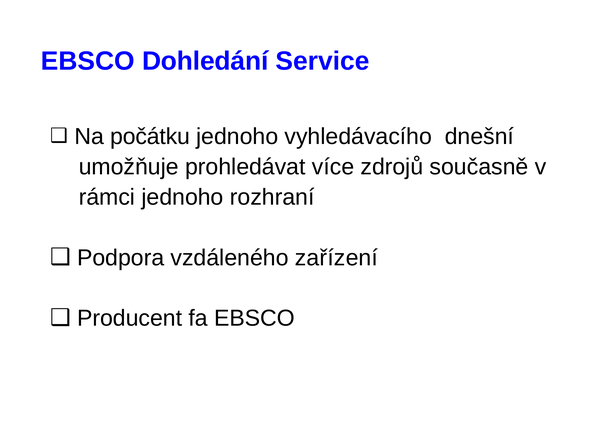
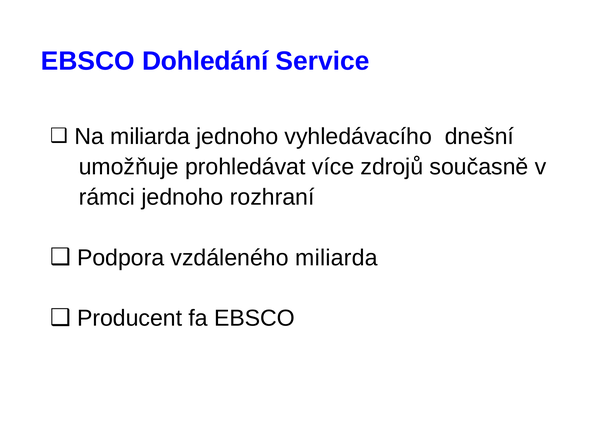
Na počátku: počátku -> miliarda (150, 137)
vzdáleného zařízení: zařízení -> miliarda (336, 257)
